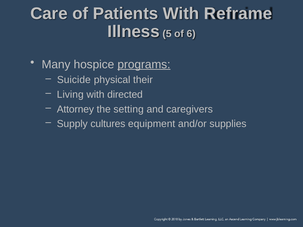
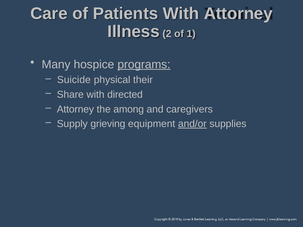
With Reframe: Reframe -> Attorney (238, 14)
5: 5 -> 2 (167, 34)
6: 6 -> 1 (191, 34)
Living: Living -> Share (70, 95)
setting: setting -> among (129, 109)
cultures: cultures -> grieving (108, 124)
and/or underline: none -> present (192, 124)
